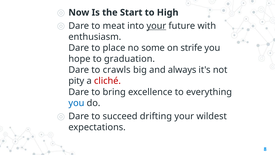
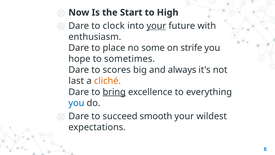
meat: meat -> clock (114, 26)
graduation: graduation -> sometimes (129, 59)
crawls: crawls -> scores (117, 70)
pity: pity -> last (76, 81)
cliché colour: red -> orange (107, 81)
bring underline: none -> present (114, 92)
drifting: drifting -> smooth (156, 116)
